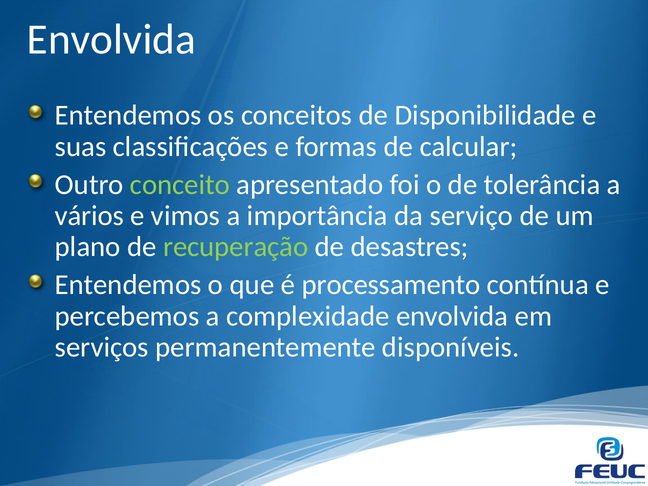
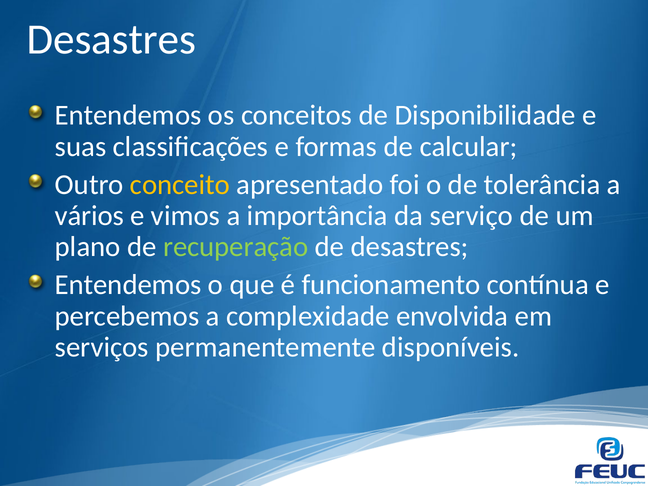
Envolvida: Envolvida -> Desastres (111, 39)
conceito colour: light green -> yellow (180, 185)
processamento: processamento -> funcionamento (391, 285)
